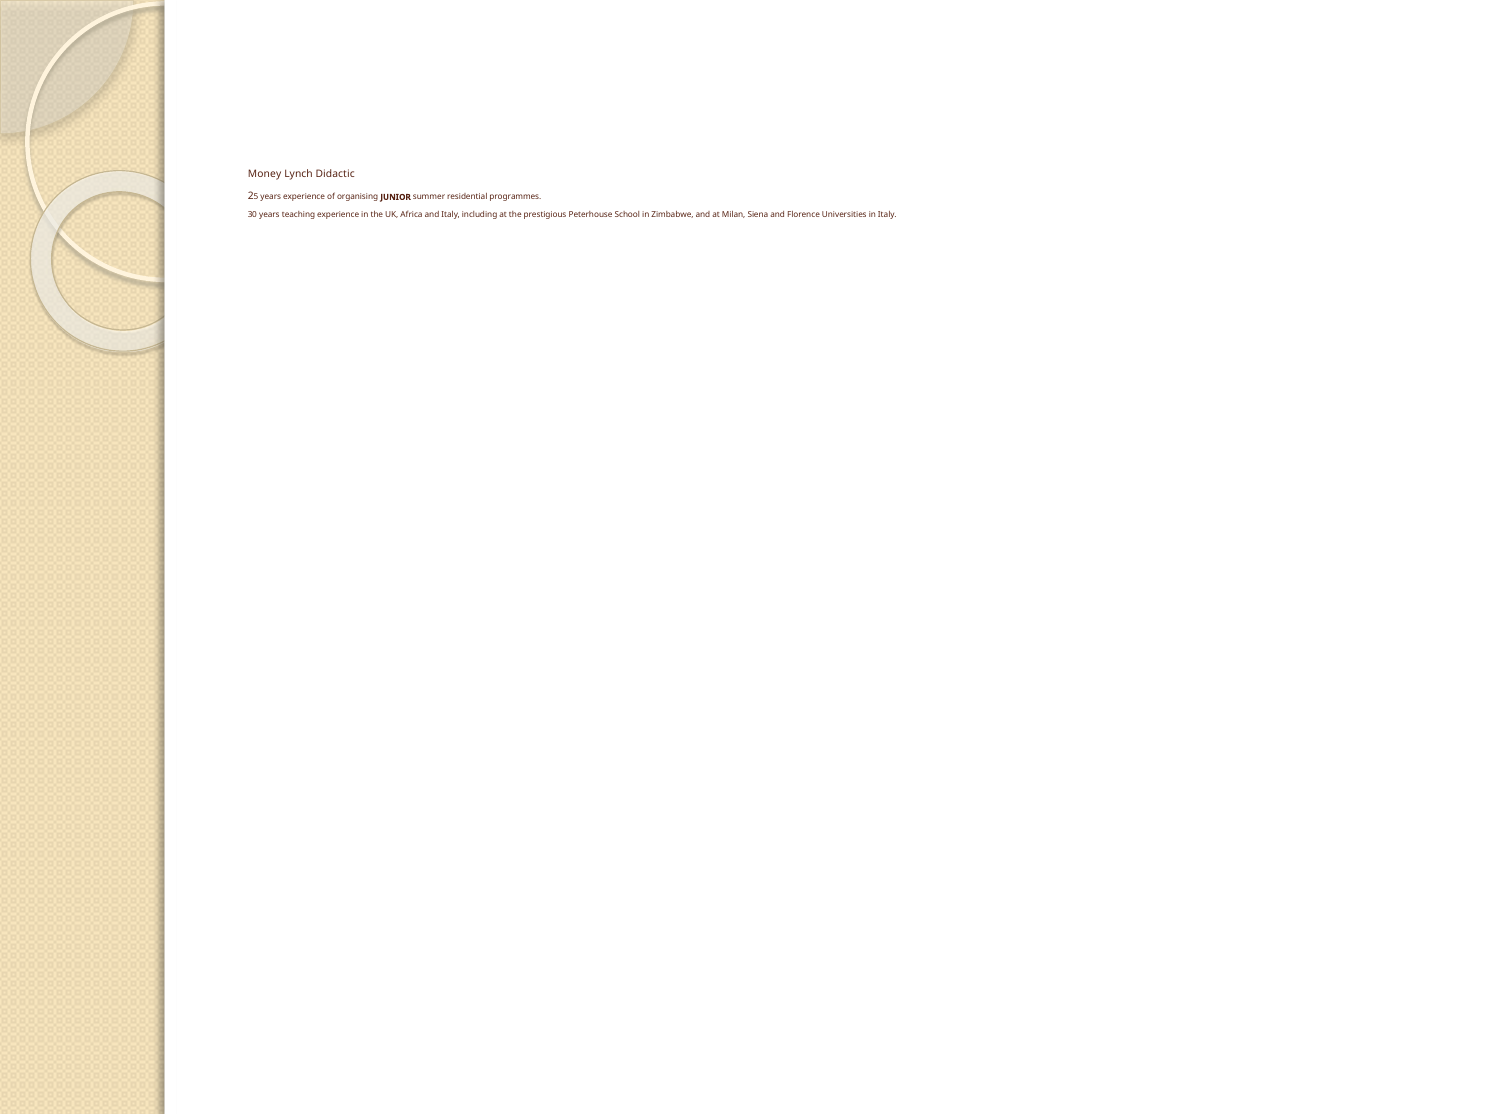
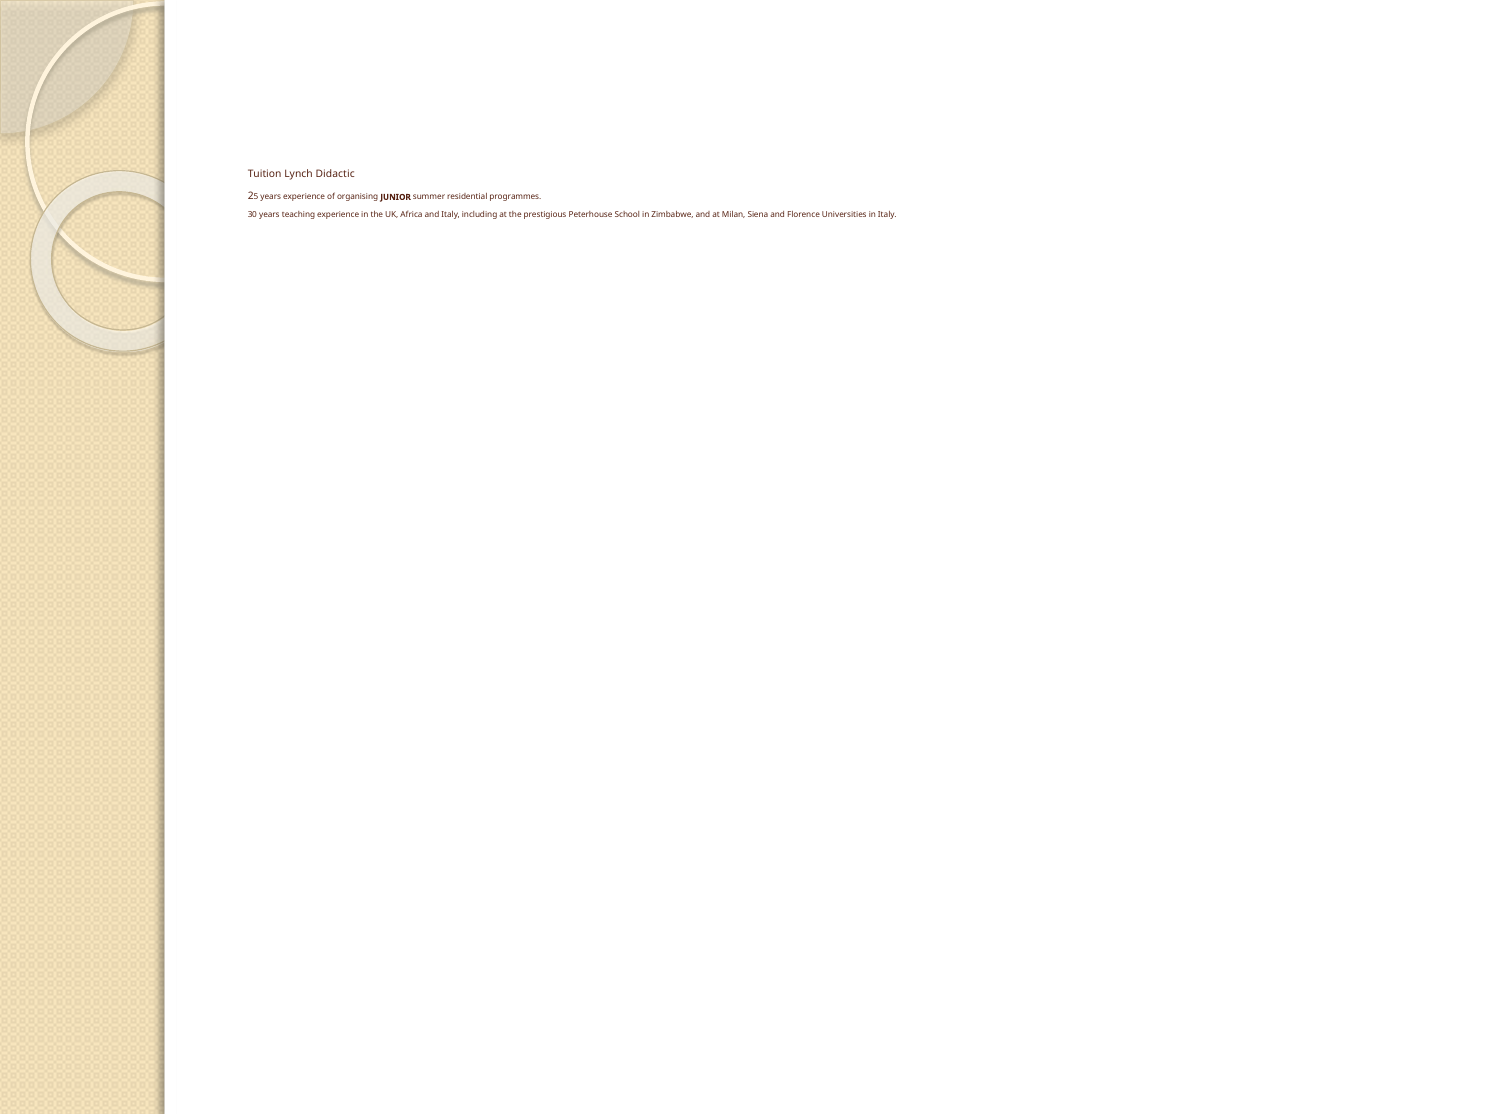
Money: Money -> Tuition (265, 174)
